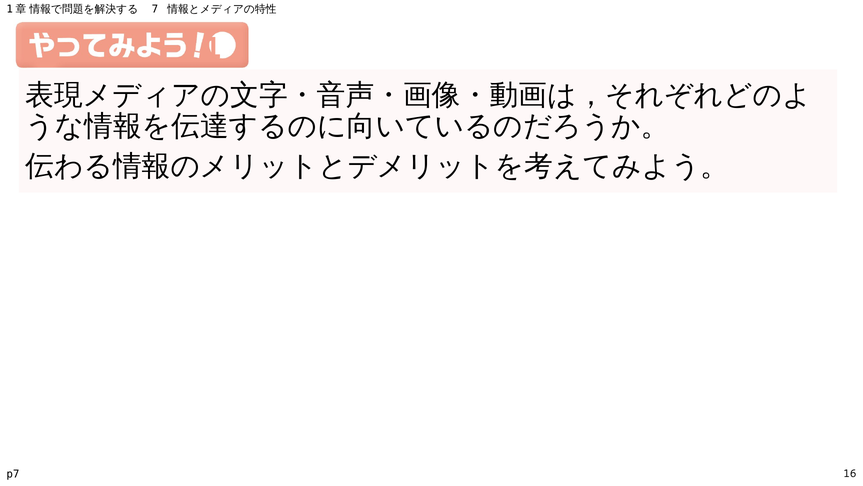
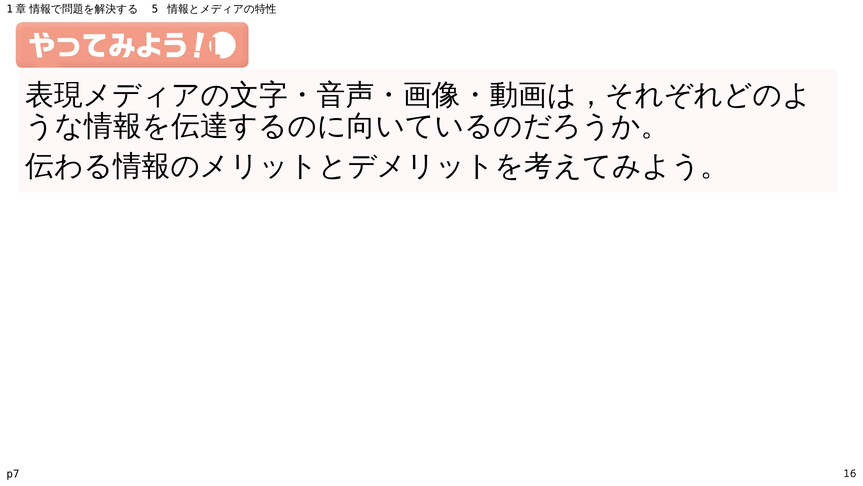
7: 7 -> 5 (155, 9)
